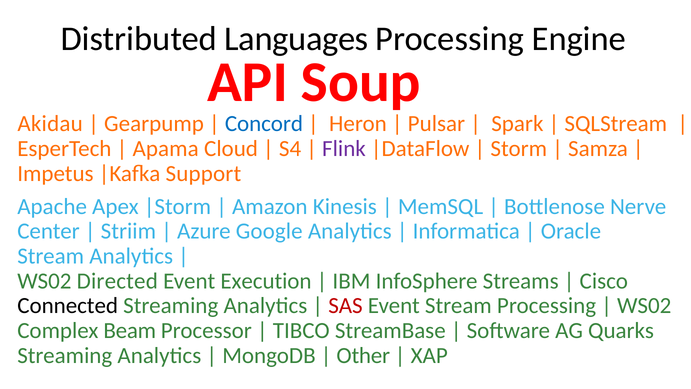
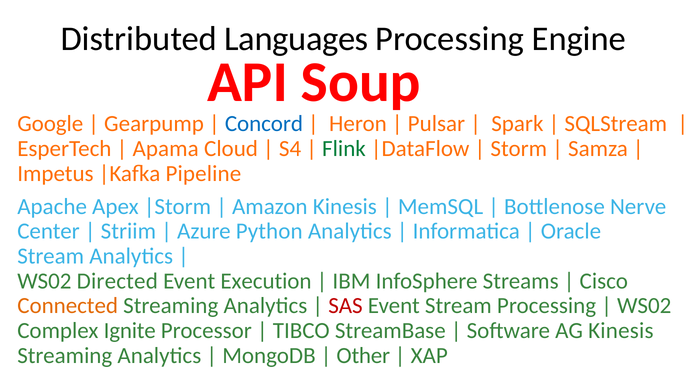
Akidau: Akidau -> Google (50, 124)
Flink colour: purple -> green (344, 149)
Support: Support -> Pipeline (203, 173)
Google: Google -> Python (269, 231)
Connected colour: black -> orange (68, 306)
Beam: Beam -> Ignite (130, 330)
AG Quarks: Quarks -> Kinesis (621, 330)
